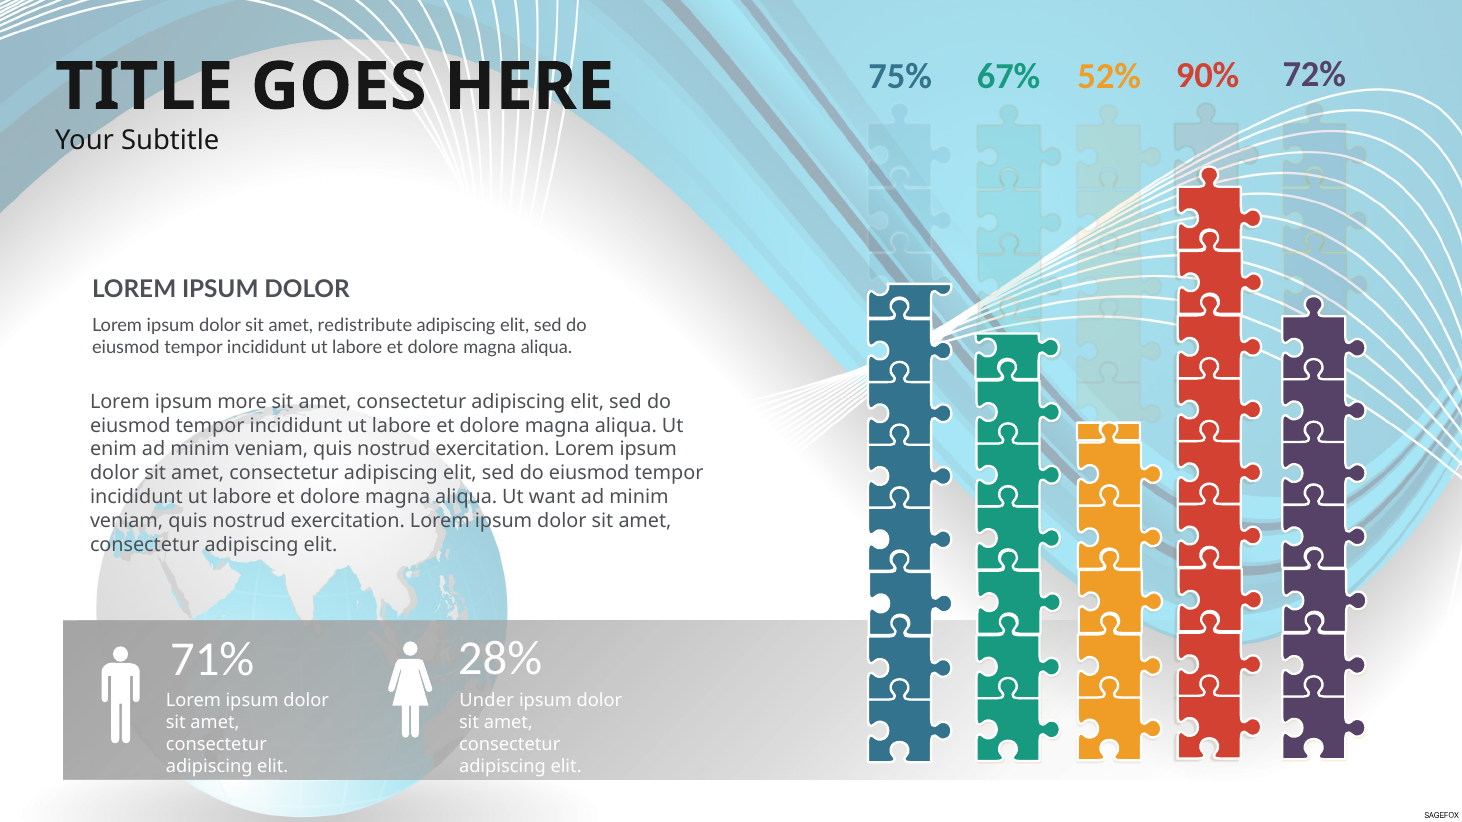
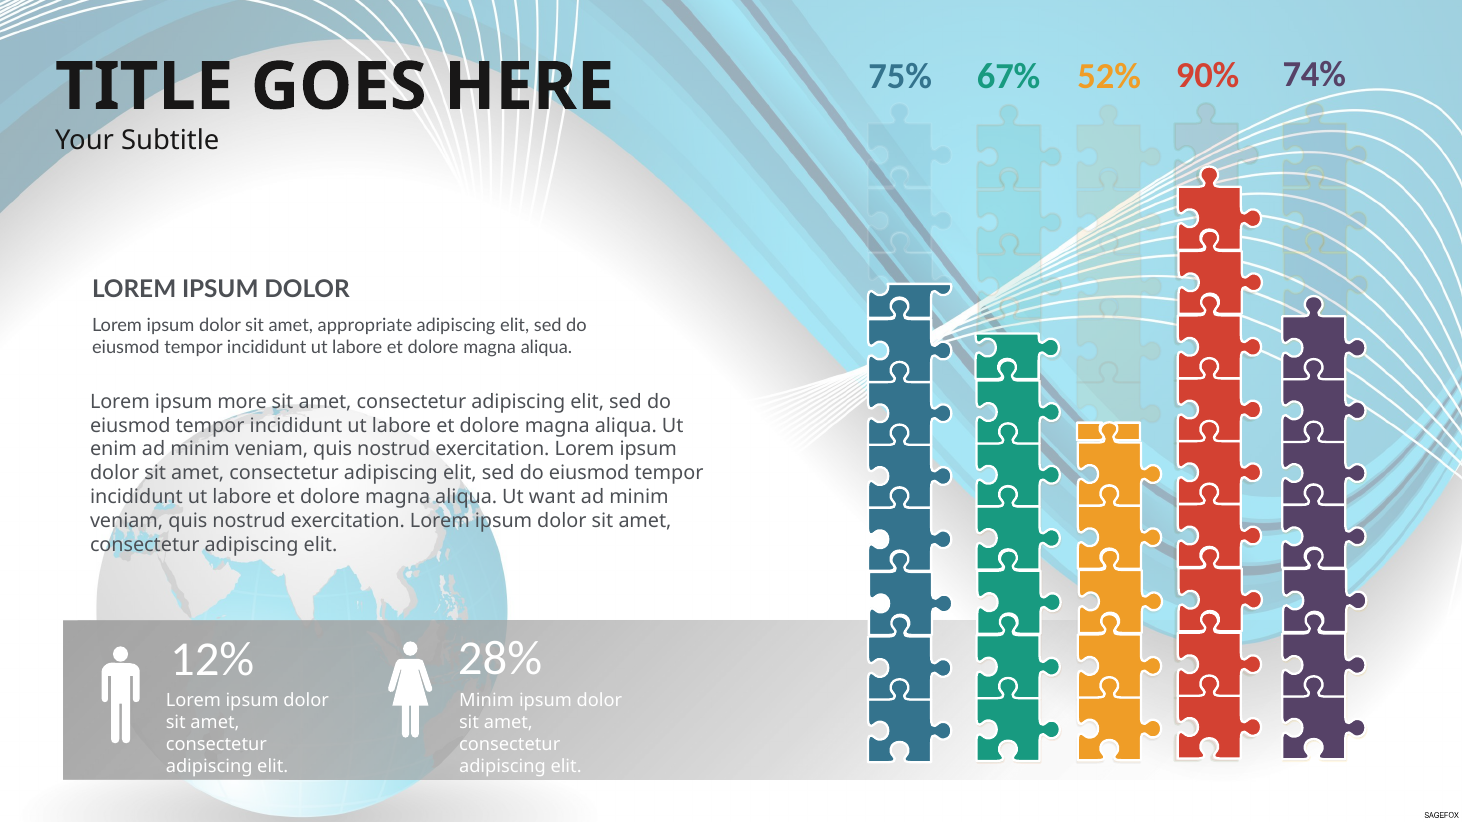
72%: 72% -> 74% (1314, 75)
redistribute: redistribute -> appropriate (365, 326)
71%: 71% -> 12% (212, 660)
Under: Under -> Minim (487, 701)
